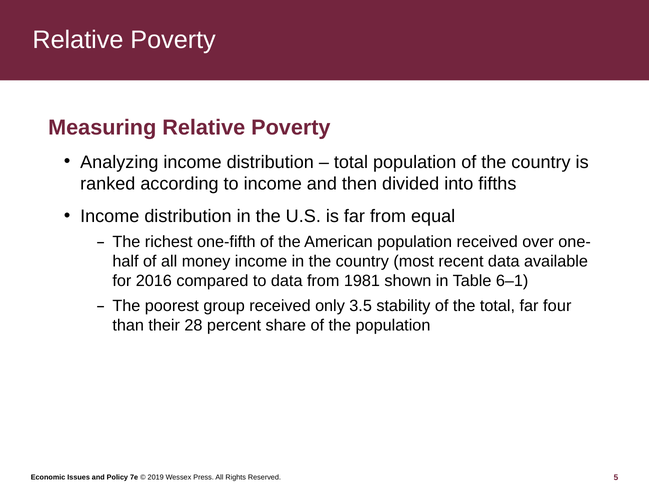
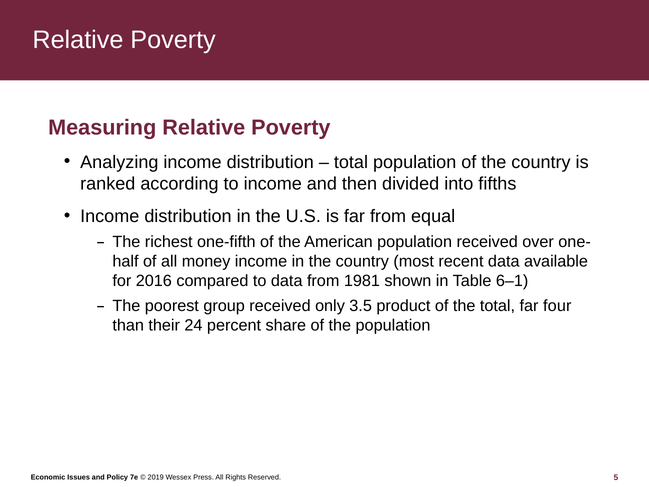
stability: stability -> product (403, 306)
28: 28 -> 24 (193, 325)
